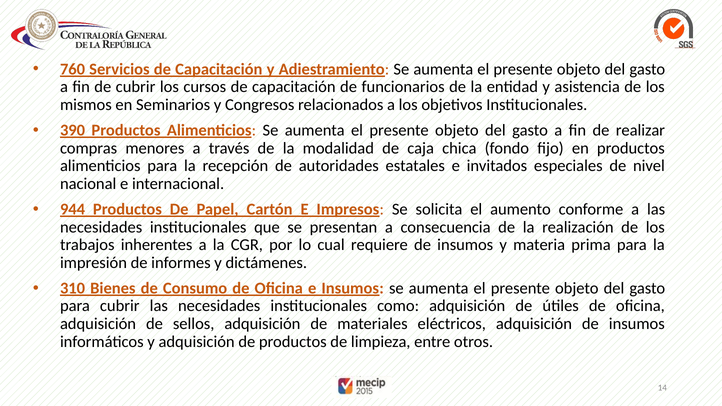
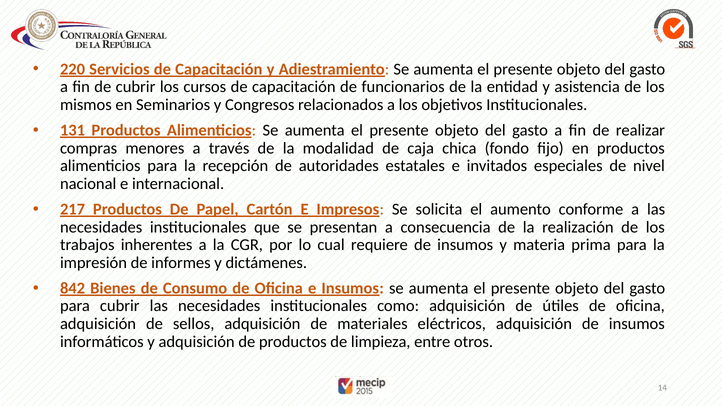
760: 760 -> 220 (73, 69)
390: 390 -> 131 (73, 130)
944: 944 -> 217 (73, 209)
310: 310 -> 842 (73, 288)
